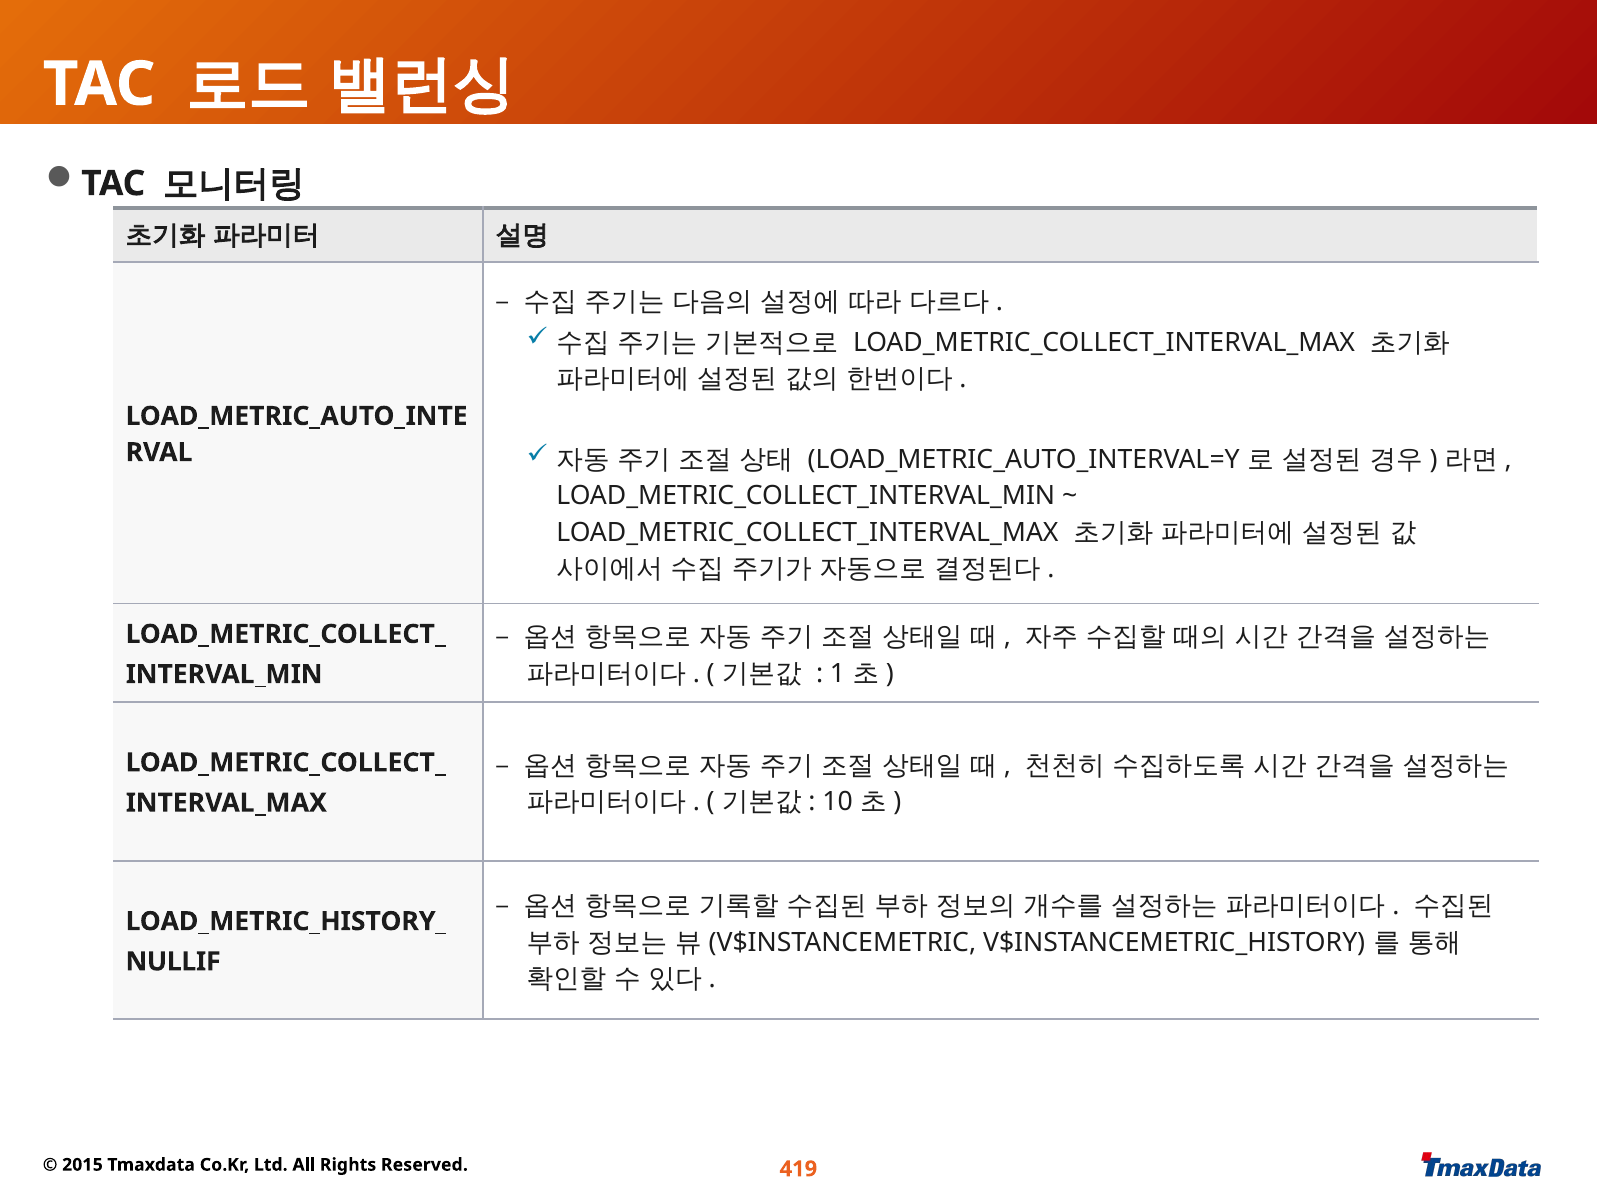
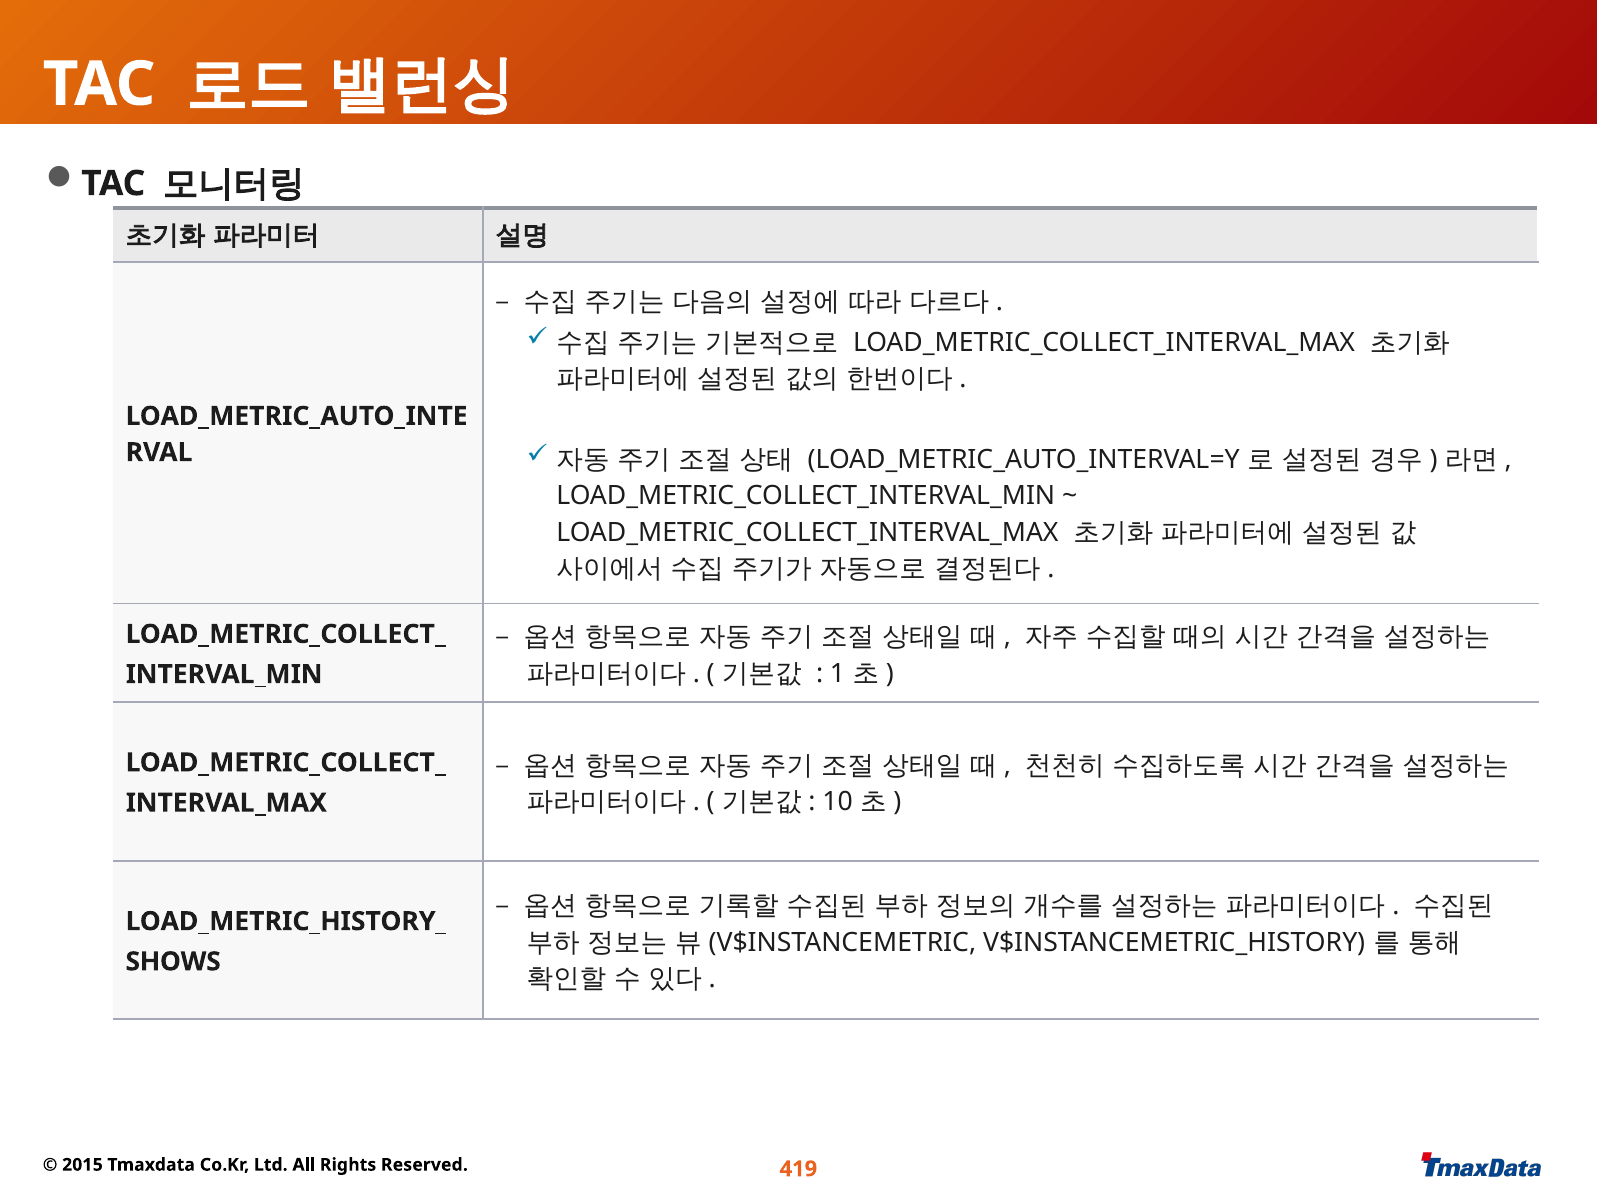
NULLIF: NULLIF -> SHOWS (173, 962)
